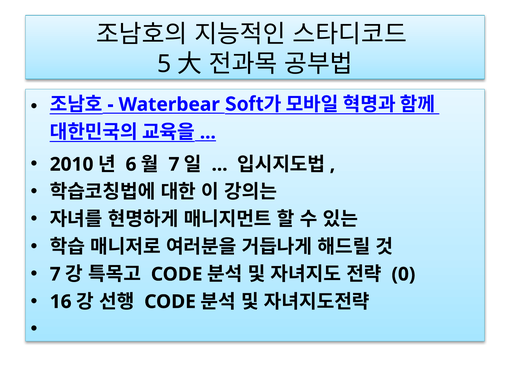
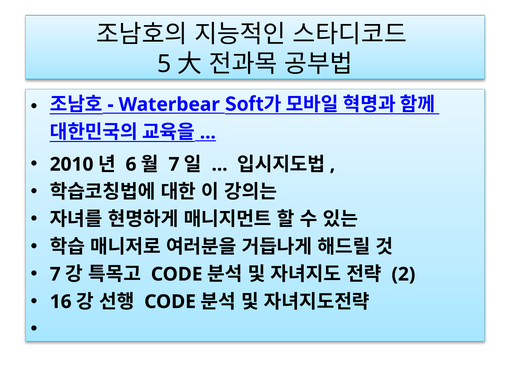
0: 0 -> 2 (403, 275)
